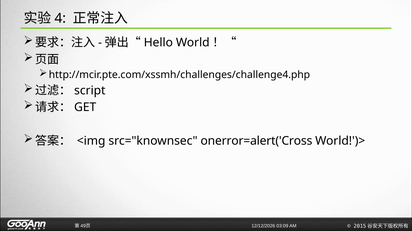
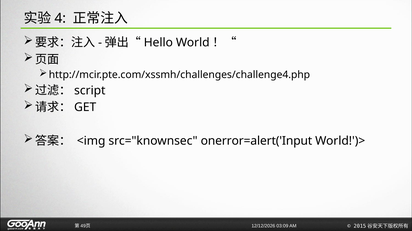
onerror=alert('Cross: onerror=alert('Cross -> onerror=alert('Input (256, 141)
